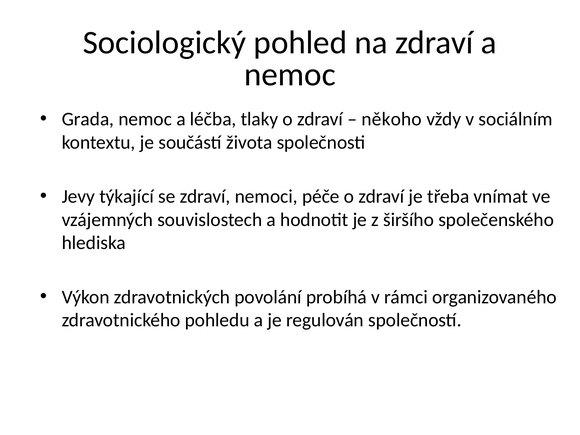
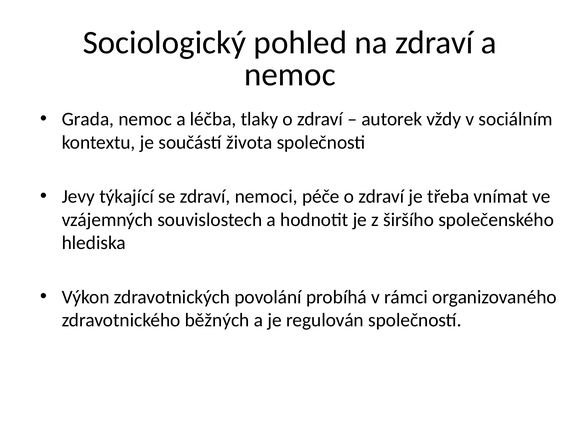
někoho: někoho -> autorek (392, 119)
pohledu: pohledu -> běžných (217, 320)
